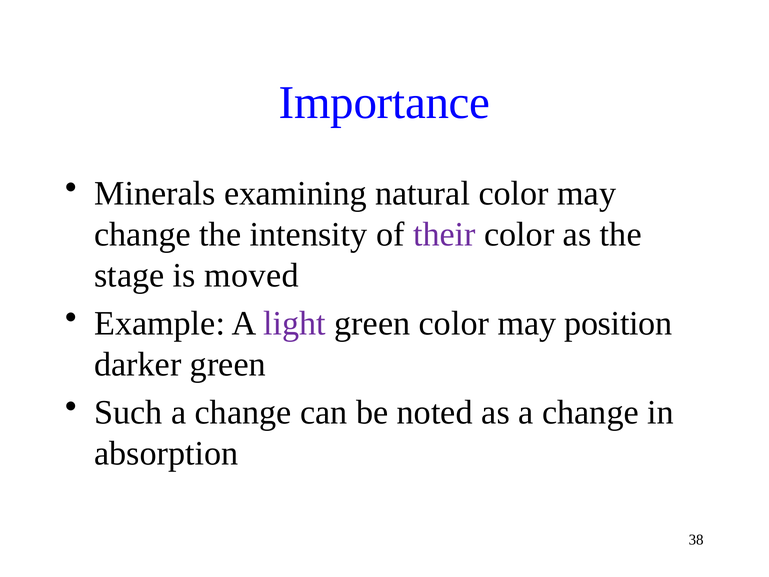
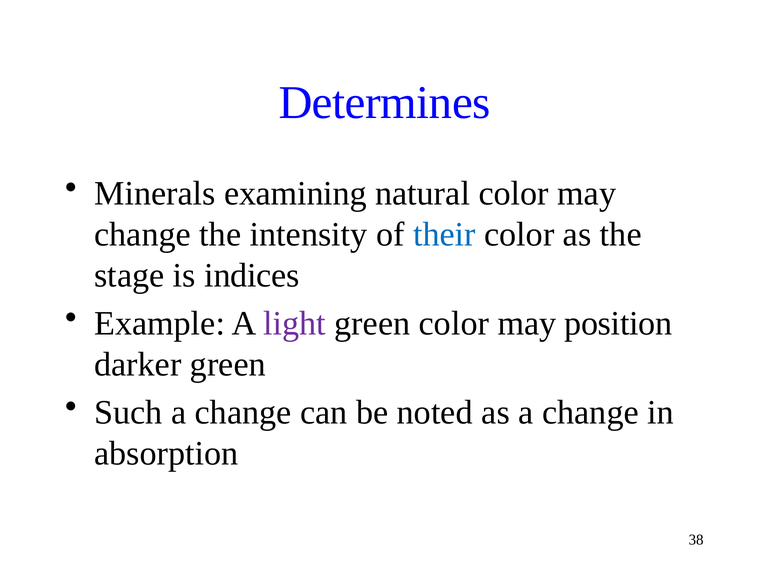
Importance: Importance -> Determines (385, 103)
their colour: purple -> blue (444, 234)
moved: moved -> indices (252, 275)
